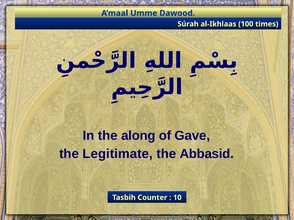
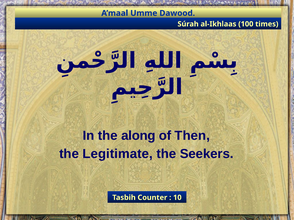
Gave: Gave -> Then (192, 136)
Abbasid: Abbasid -> Seekers (207, 154)
